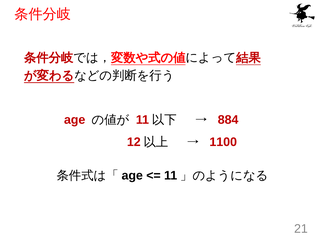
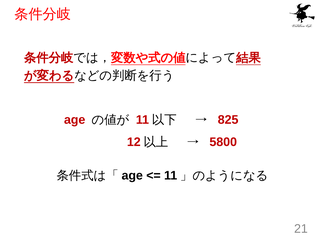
884: 884 -> 825 (228, 120)
1100: 1100 -> 5800 (223, 142)
